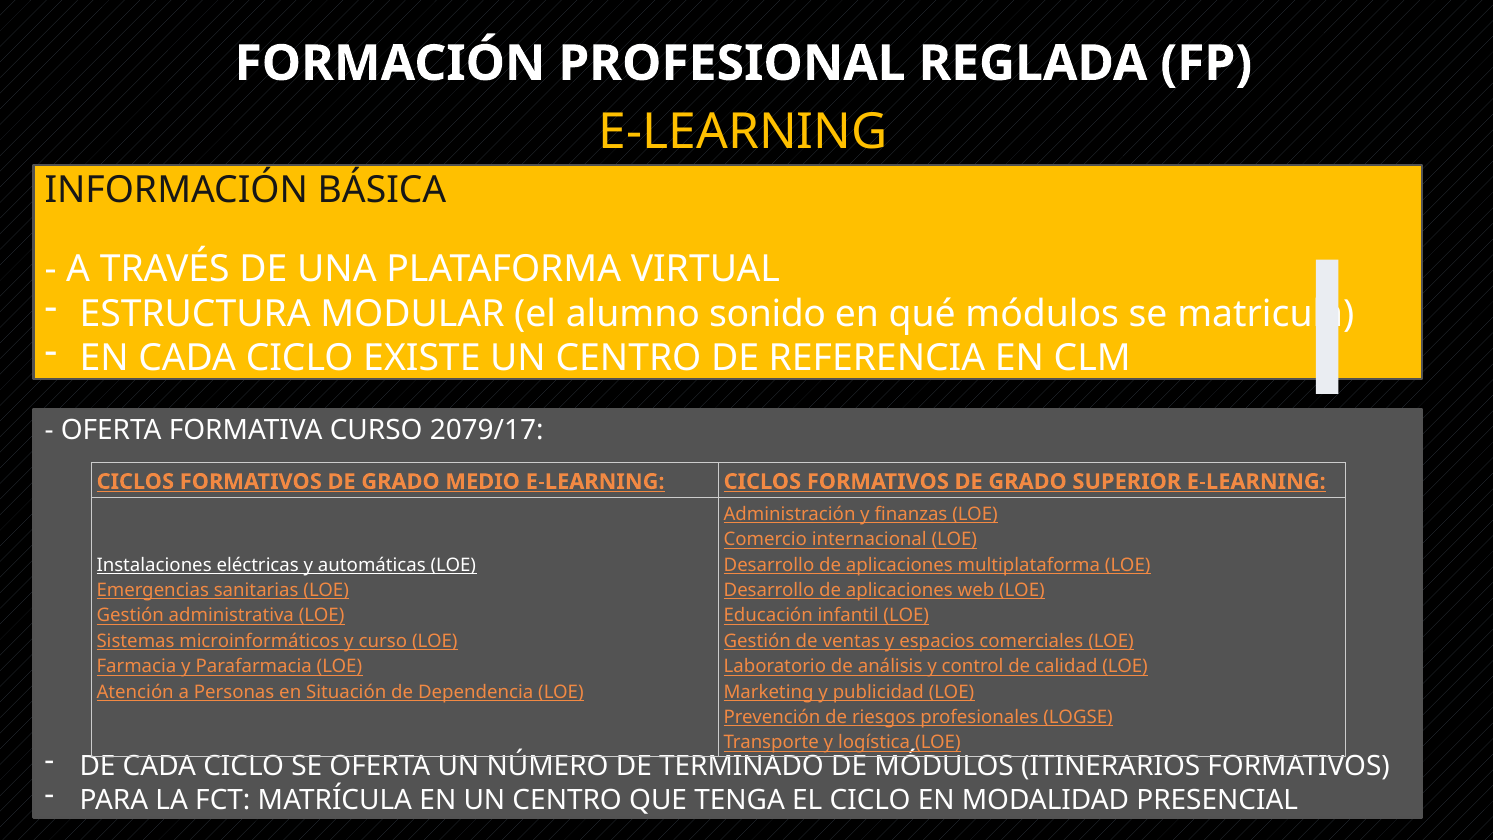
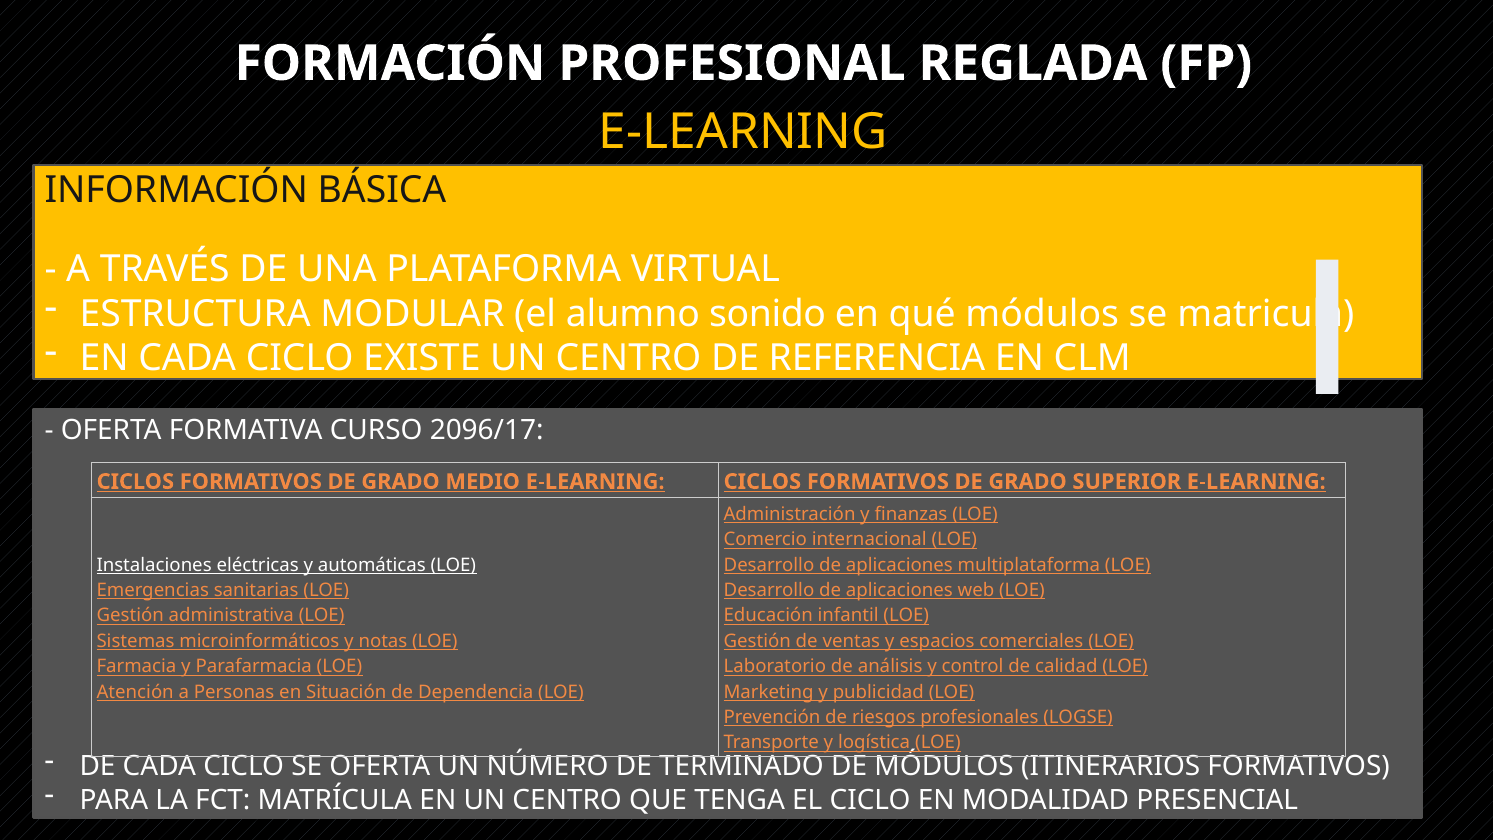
2079/17: 2079/17 -> 2096/17 (487, 430)
y curso: curso -> notas (383, 641)
